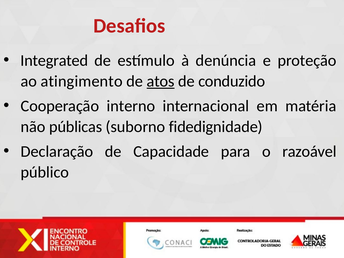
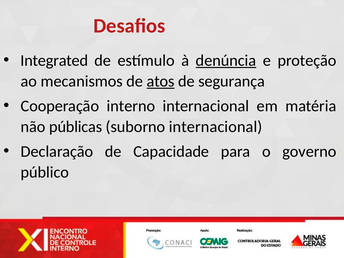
denúncia underline: none -> present (226, 60)
atingimento: atingimento -> mecanismos (82, 81)
conduzido: conduzido -> segurança (232, 81)
suborno fidedignidade: fidedignidade -> internacional (216, 127)
razoável: razoável -> governo (309, 151)
